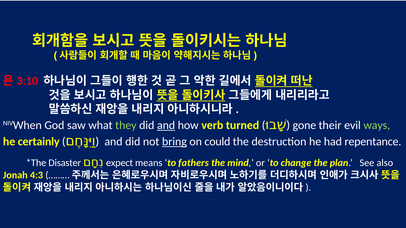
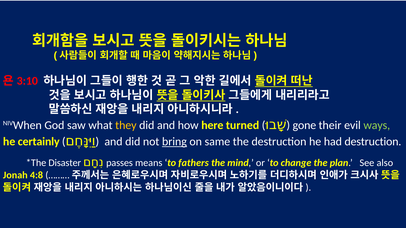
they colour: light green -> yellow (126, 126)
and underline: present -> none (166, 126)
verb: verb -> here (212, 126)
could: could -> same (217, 142)
had repentance: repentance -> destruction (373, 142)
expect: expect -> passes (120, 163)
4:3: 4:3 -> 4:8 (37, 176)
